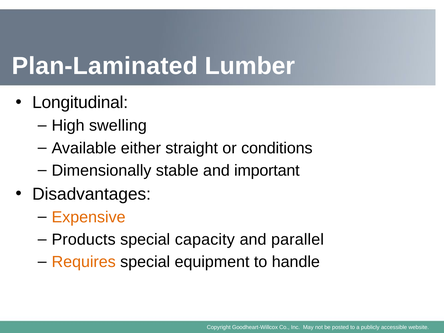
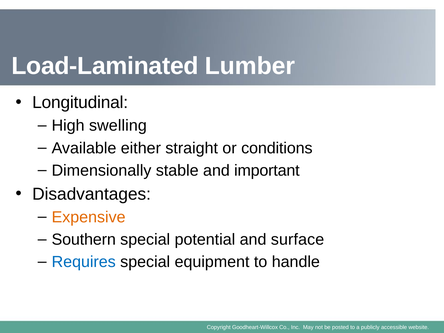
Plan-Laminated: Plan-Laminated -> Load-Laminated (105, 66)
Products: Products -> Southern (84, 240)
capacity: capacity -> potential (205, 240)
parallel: parallel -> surface (298, 240)
Requires colour: orange -> blue (84, 262)
